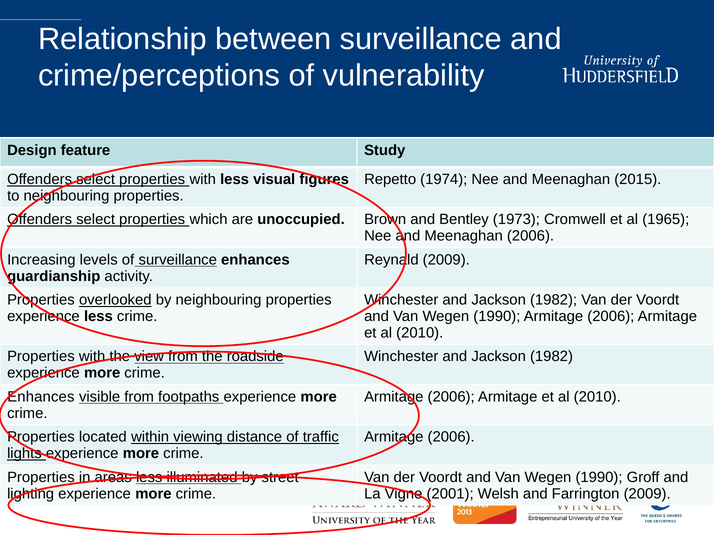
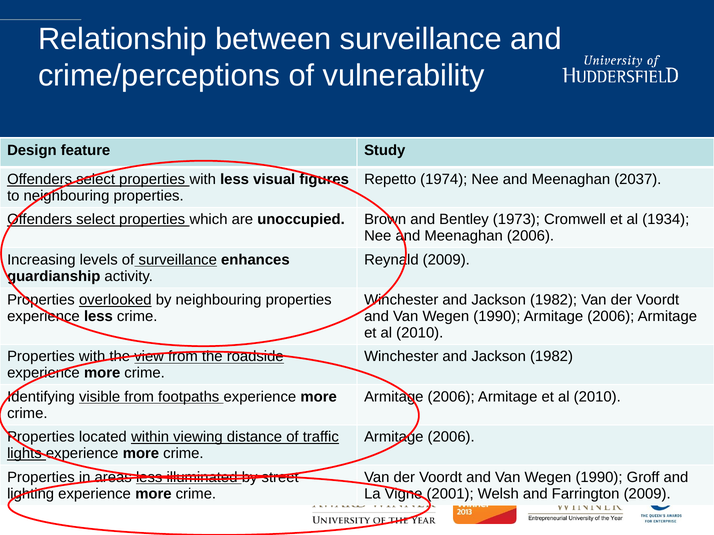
2015: 2015 -> 2037 (638, 179)
1965: 1965 -> 1934 (666, 220)
Enhances: Enhances -> Identifying (41, 397)
